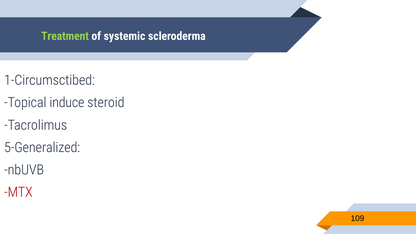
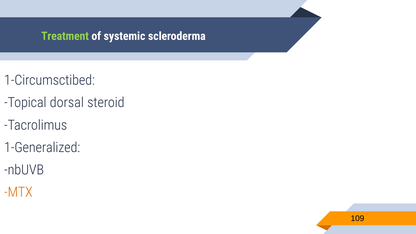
induce: induce -> dorsal (67, 103)
5-Generalized: 5-Generalized -> 1-Generalized (42, 148)
MTX colour: red -> orange (18, 192)
